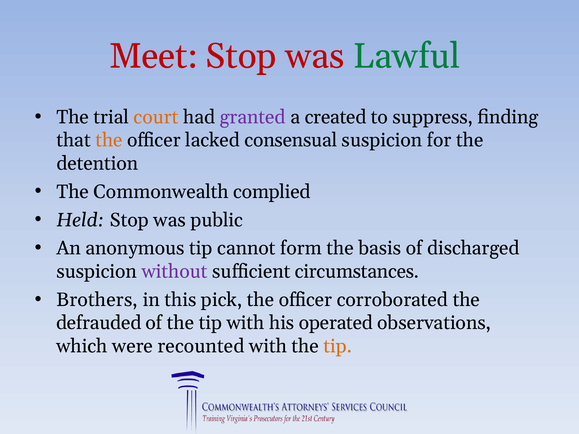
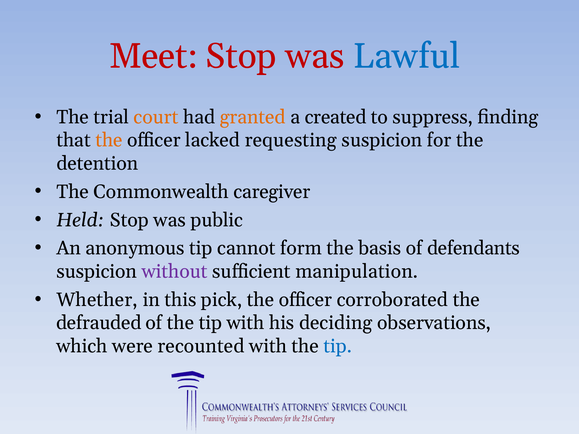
Lawful colour: green -> blue (407, 56)
granted colour: purple -> orange (253, 117)
consensual: consensual -> requesting (291, 140)
complied: complied -> caregiver (272, 192)
discharged: discharged -> defendants (473, 248)
circumstances: circumstances -> manipulation (357, 272)
Brothers: Brothers -> Whether (97, 300)
operated: operated -> deciding (336, 323)
tip colour: orange -> blue (338, 346)
